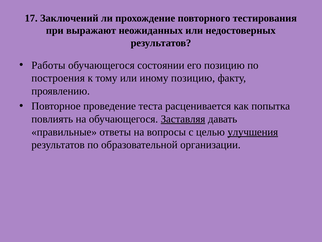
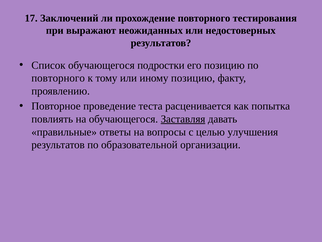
Работы: Работы -> Список (48, 65)
состоянии: состоянии -> подростки (161, 65)
построения: построения -> повторного (58, 78)
улучшения underline: present -> none (253, 132)
